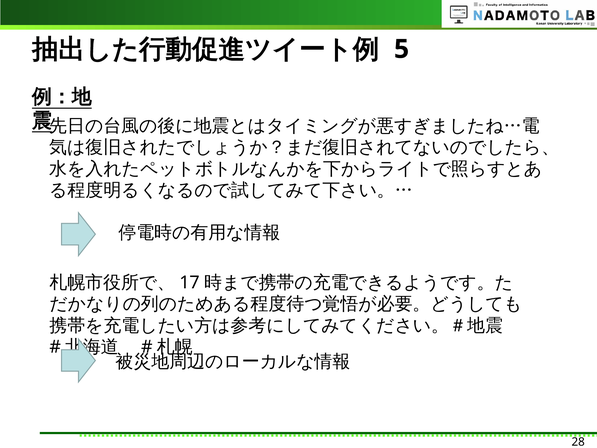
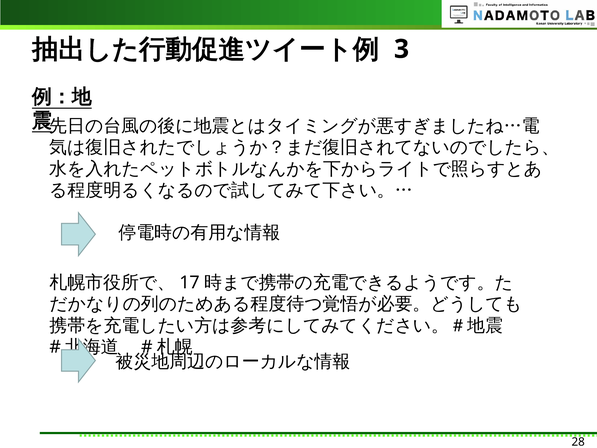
5: 5 -> 3 (402, 49)
